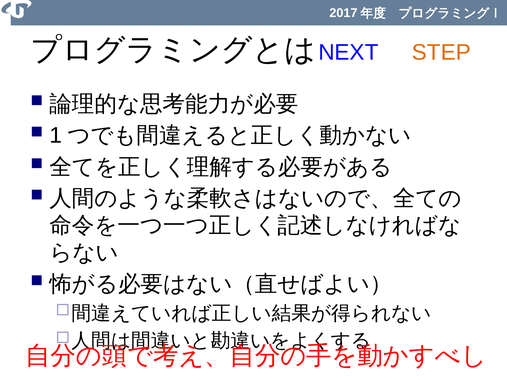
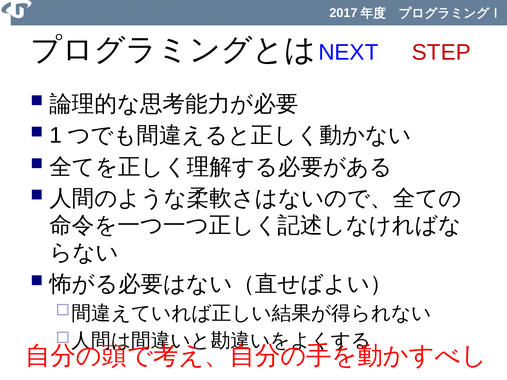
STEP colour: orange -> red (441, 53)
